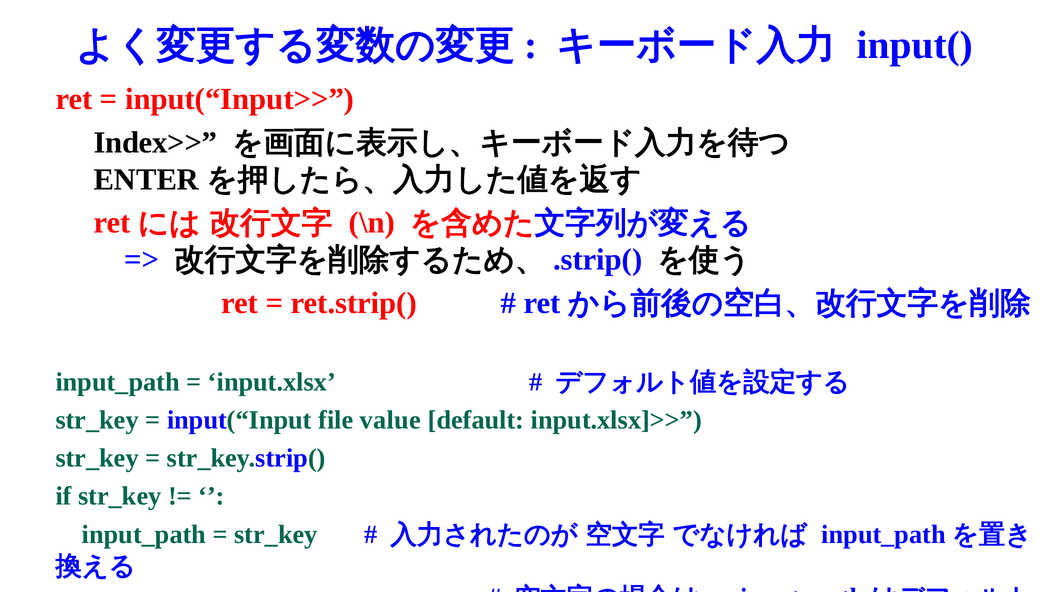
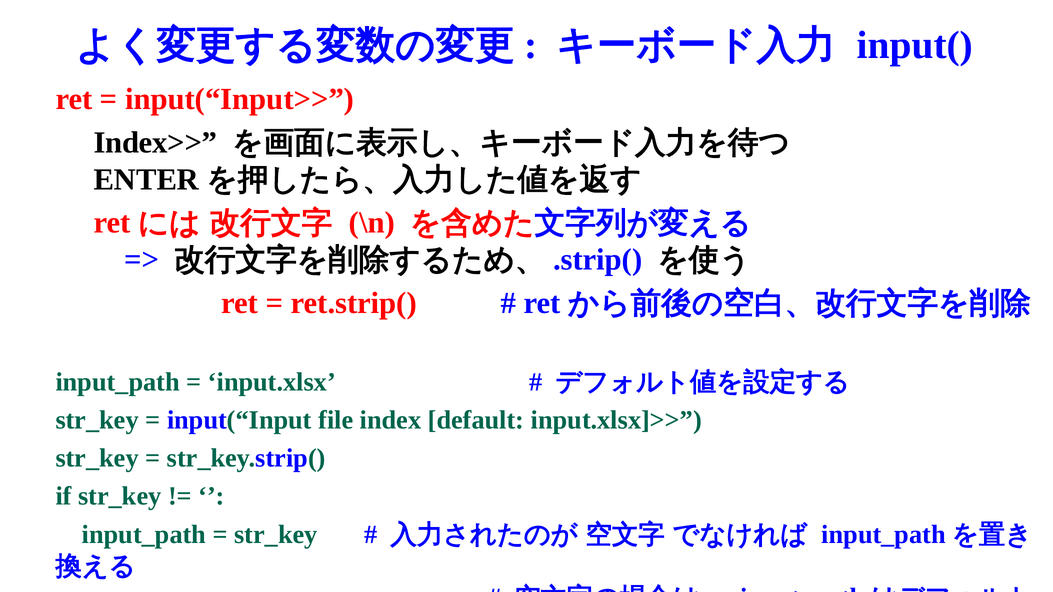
value: value -> index (391, 420)
